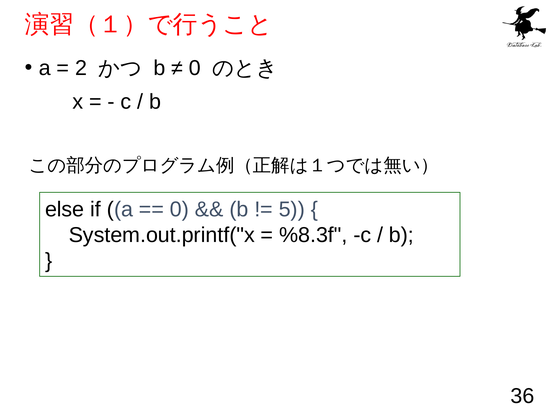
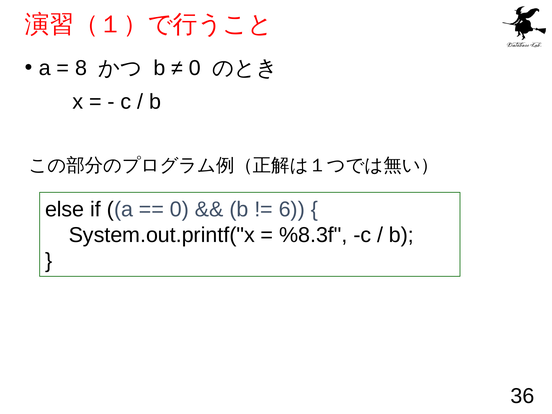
2: 2 -> 8 (81, 68)
5: 5 -> 6 (292, 209)
